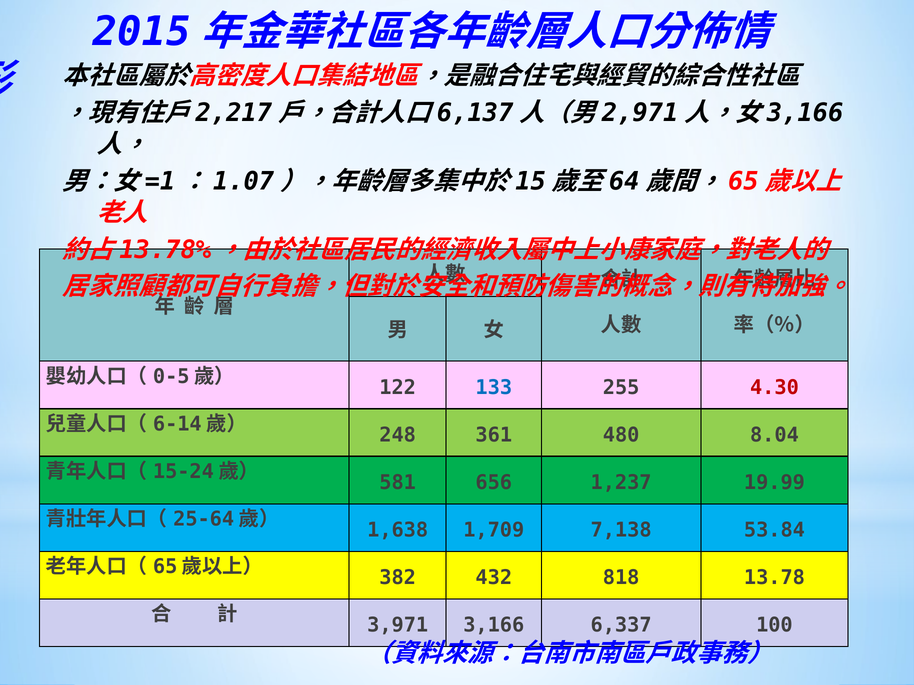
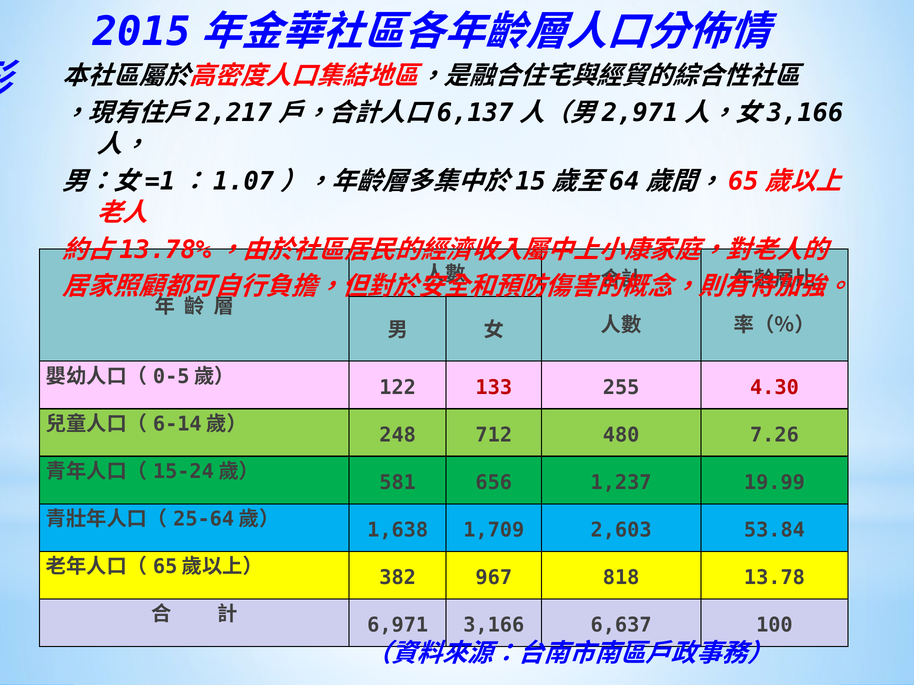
133 colour: blue -> red (494, 388)
361: 361 -> 712 (494, 435)
8.04: 8.04 -> 7.26 (774, 435)
7,138: 7,138 -> 2,603 (621, 531)
432: 432 -> 967 (494, 578)
3,971: 3,971 -> 6,971 (398, 626)
6,337: 6,337 -> 6,637 (621, 626)
